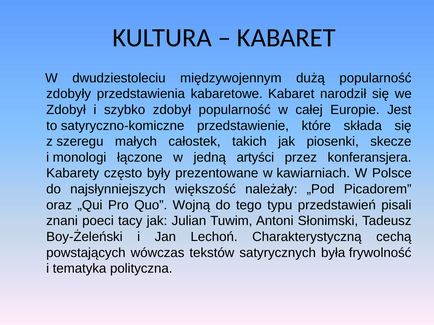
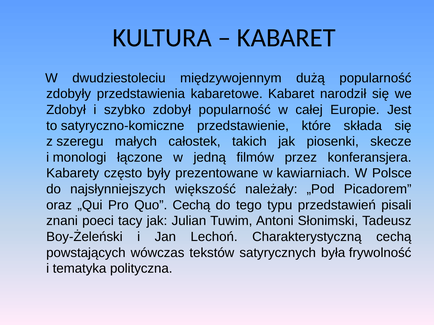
artyści: artyści -> filmów (255, 158)
Quo Wojną: Wojną -> Cechą (191, 205)
